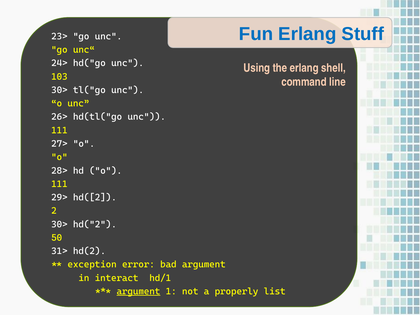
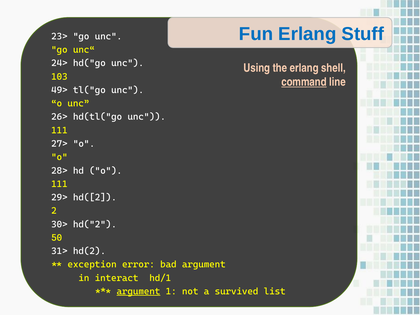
command underline: none -> present (304, 82)
30>: 30> -> 49> (59, 90)
properly: properly -> survived (237, 291)
